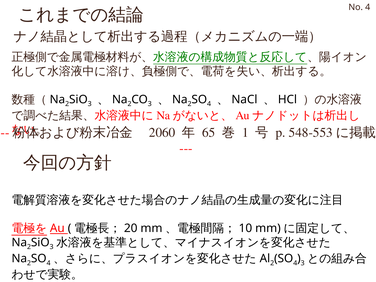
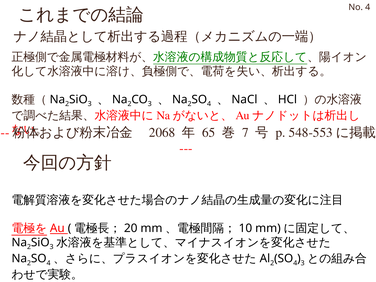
2060: 2060 -> 2068 (162, 132)
1: 1 -> 7 (245, 132)
